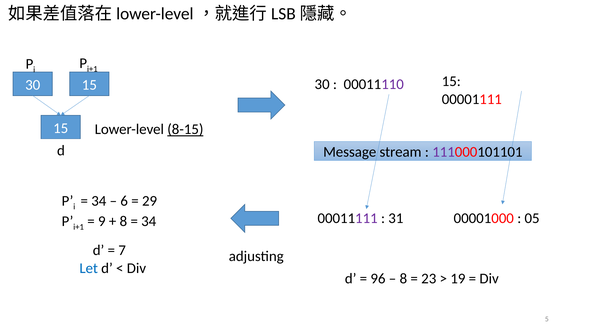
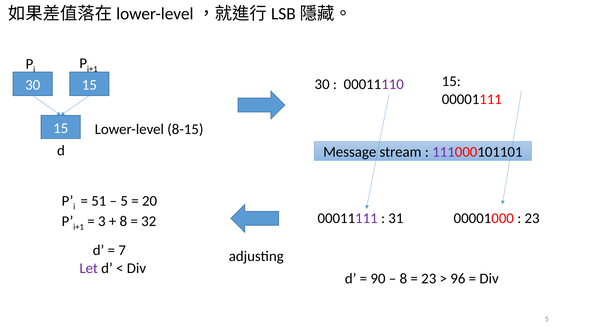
8-15 underline: present -> none (185, 129)
34: 34 -> 51 (99, 201)
6: 6 -> 5 (124, 201)
29: 29 -> 20 (150, 201)
05: 05 -> 23 (532, 218)
9: 9 -> 3 (102, 221)
34: 34 -> 32 (149, 221)
Let colour: blue -> purple (89, 268)
96: 96 -> 90 (378, 279)
19: 19 -> 96 (458, 279)
